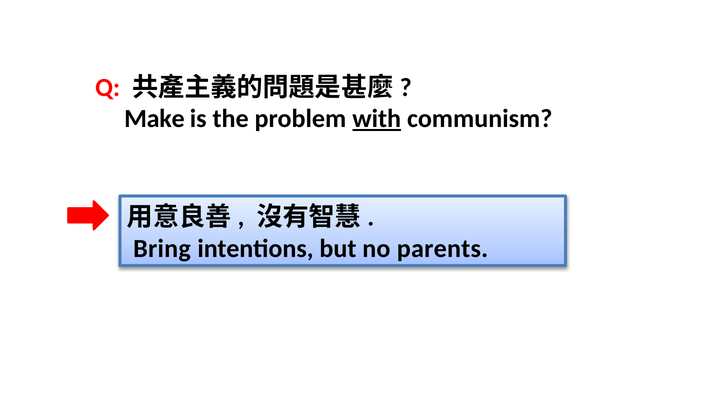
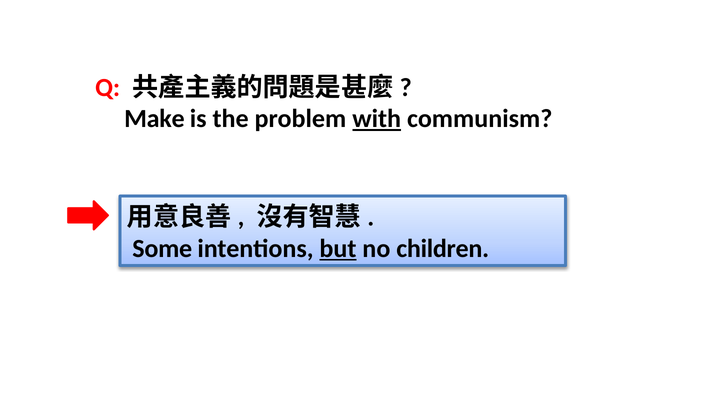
Bring: Bring -> Some (162, 249)
but underline: none -> present (338, 249)
parents: parents -> children (443, 249)
